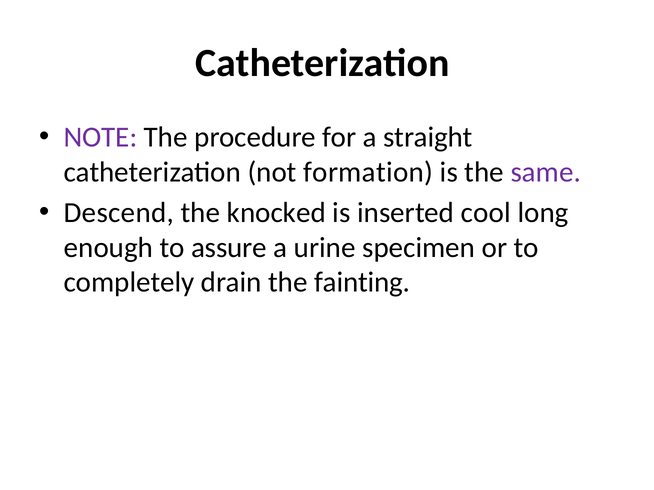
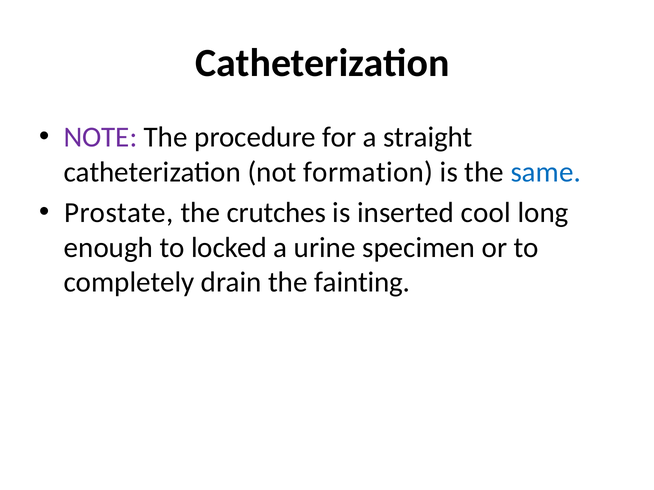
same colour: purple -> blue (546, 172)
Descend: Descend -> Prostate (119, 213)
knocked: knocked -> crutches (276, 213)
assure: assure -> locked (229, 248)
